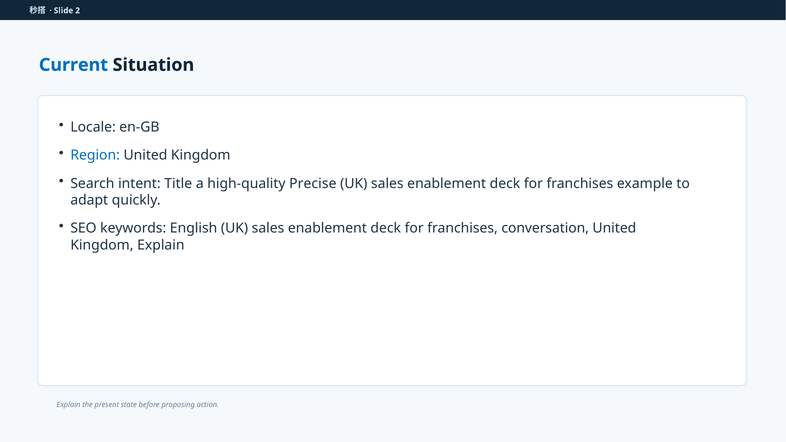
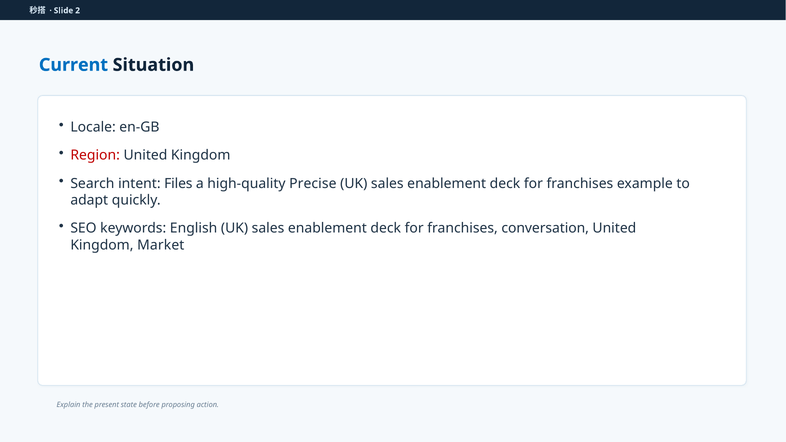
Region colour: blue -> red (95, 155)
Title: Title -> Files (178, 184)
Kingdom Explain: Explain -> Market (161, 245)
